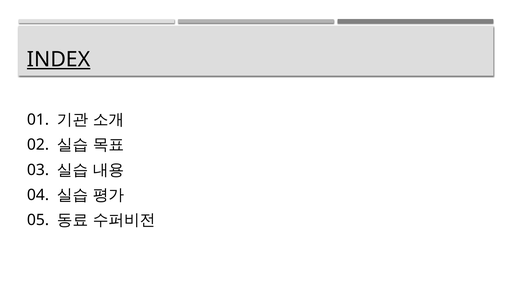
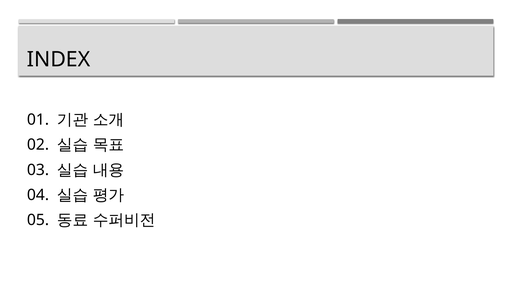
INDEX underline: present -> none (59, 59)
